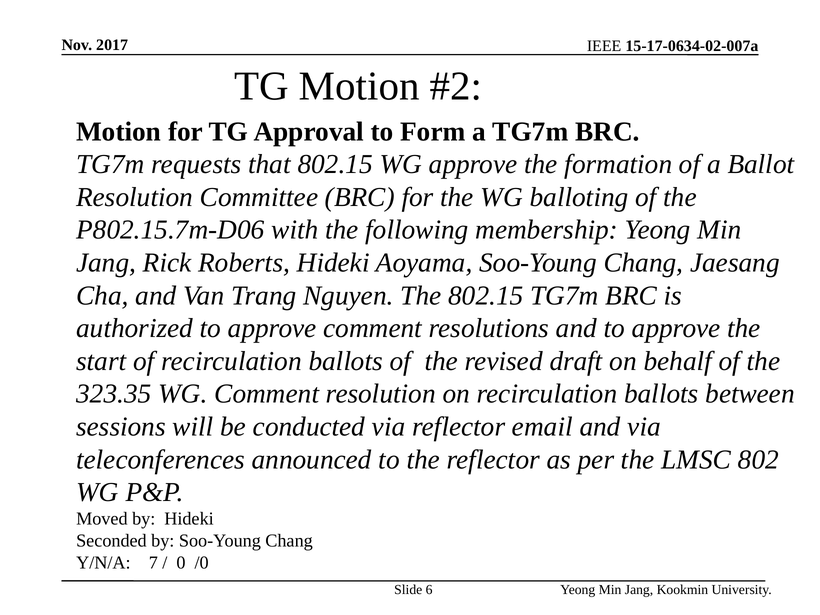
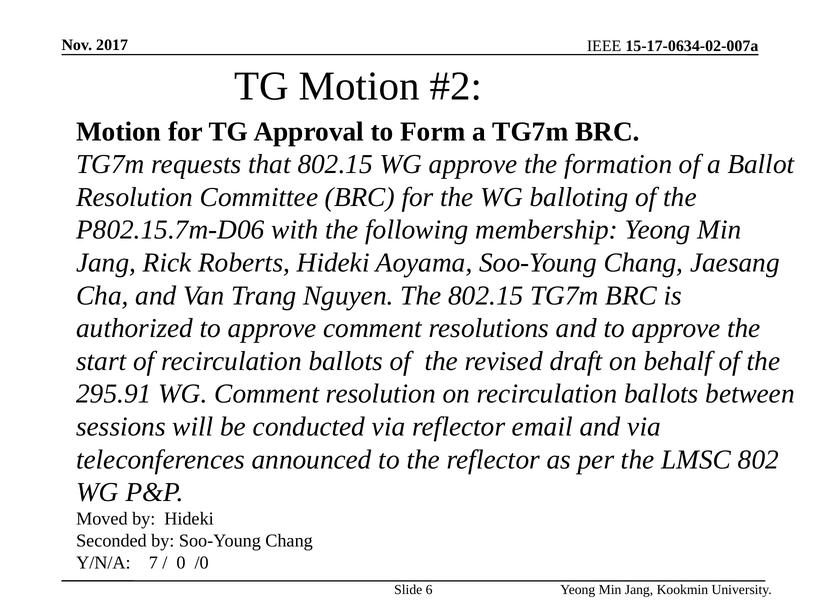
323.35: 323.35 -> 295.91 (114, 394)
